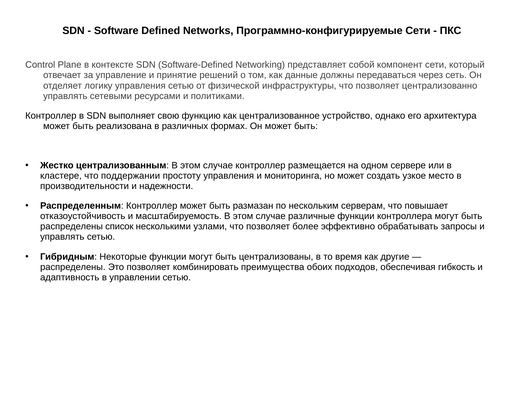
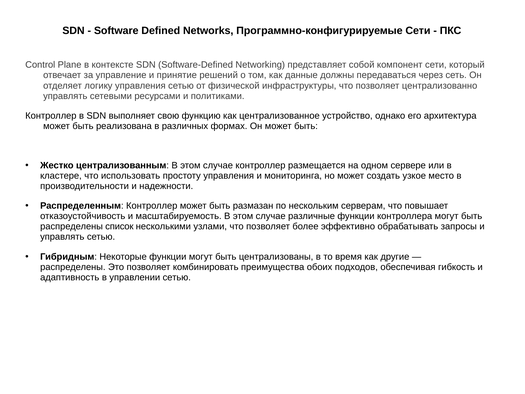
поддержании: поддержании -> использовать (131, 176)
